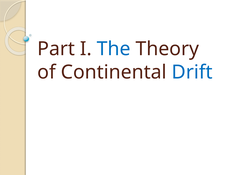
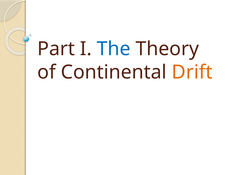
Drift colour: blue -> orange (192, 72)
